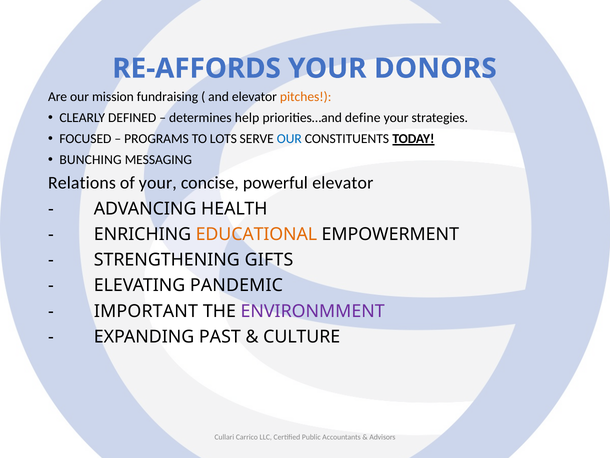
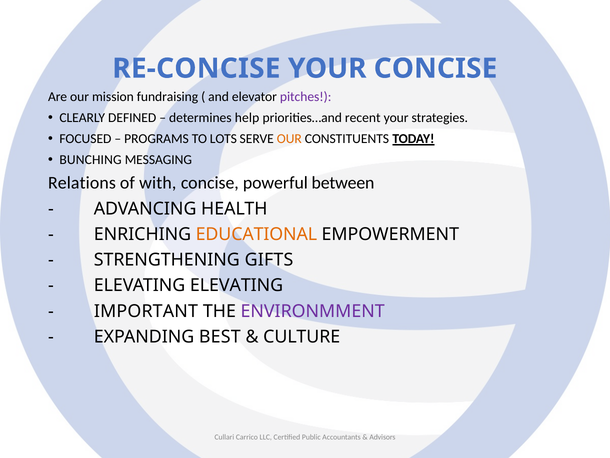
RE-AFFORDS: RE-AFFORDS -> RE-CONCISE (196, 68)
YOUR DONORS: DONORS -> CONCISE (436, 68)
pitches colour: orange -> purple (306, 97)
define: define -> recent (363, 118)
OUR colour: blue -> orange (289, 139)
of your: your -> with (158, 183)
powerful elevator: elevator -> between (343, 183)
ELEVATING PANDEMIC: PANDEMIC -> ELEVATING (237, 285)
PAST: PAST -> BEST (220, 336)
